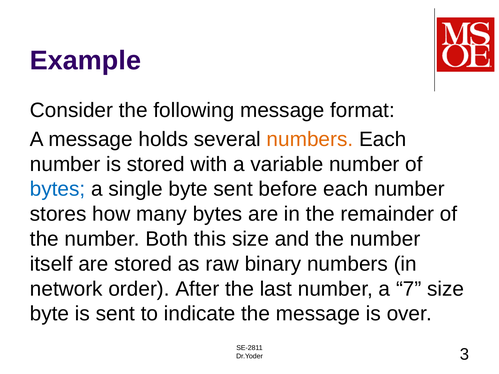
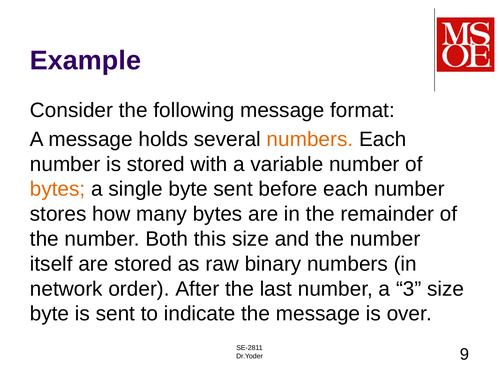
bytes colour: blue -> orange (58, 189)
7: 7 -> 3 (409, 289)
3: 3 -> 9 (464, 355)
